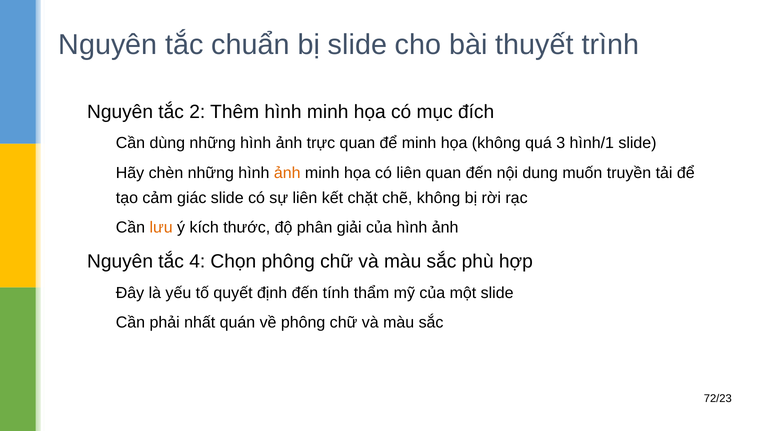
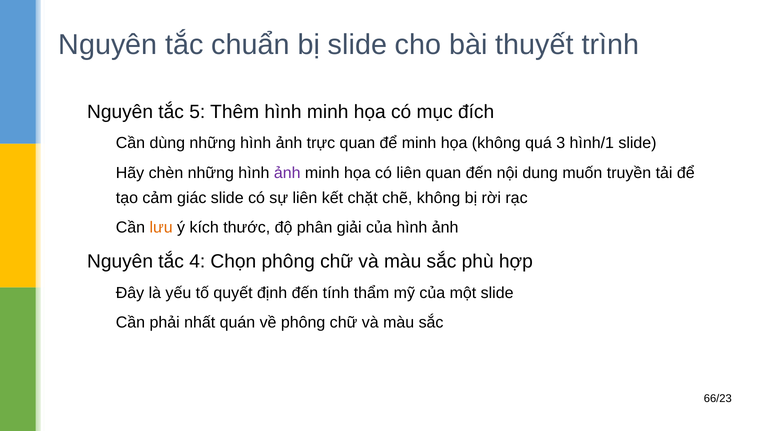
2: 2 -> 5 (197, 112)
ảnh colour: orange -> purple (287, 173)
72/23: 72/23 -> 66/23 (718, 398)
